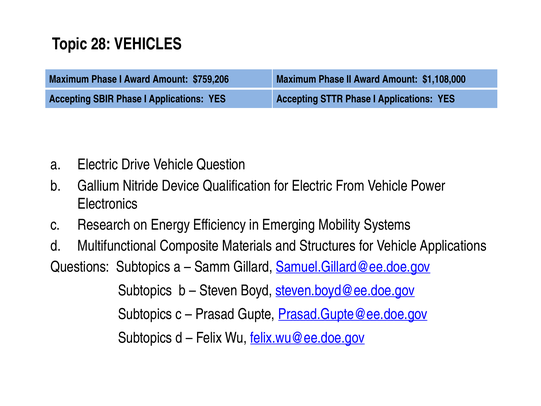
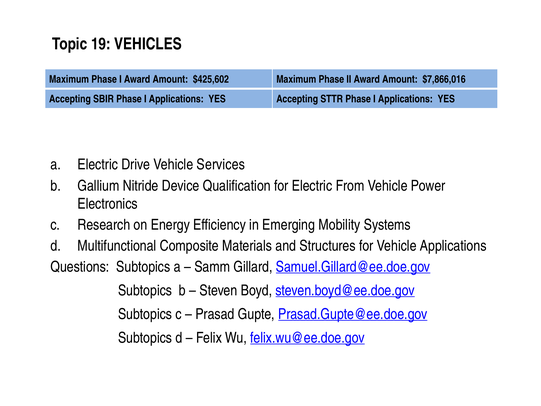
28: 28 -> 19 (101, 44)
$759,206: $759,206 -> $425,602 (211, 79)
$1,108,000: $1,108,000 -> $7,866,016 (444, 79)
Question: Question -> Services (221, 165)
